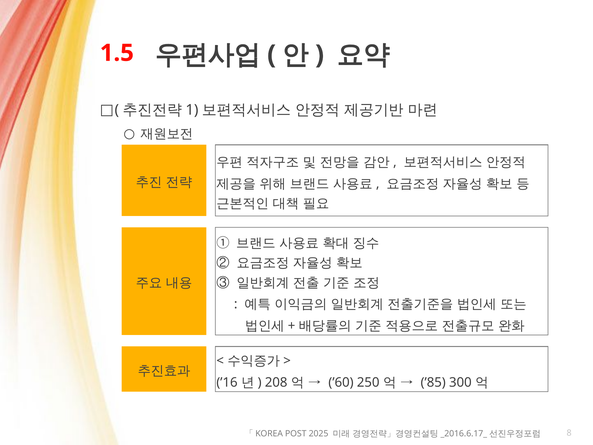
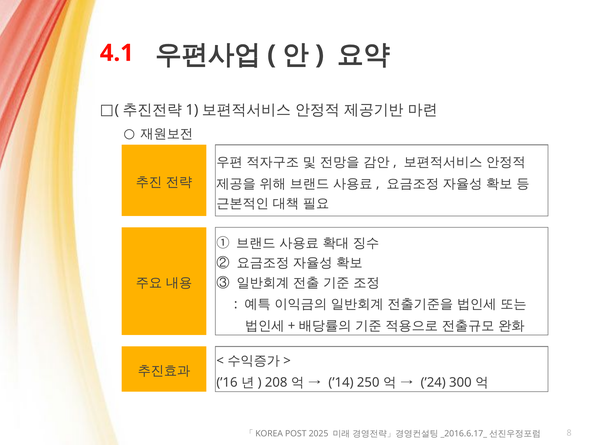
1.5: 1.5 -> 4.1 (117, 53)
’60: ’60 -> ’14 (341, 382)
’85: ’85 -> ’24 (433, 382)
